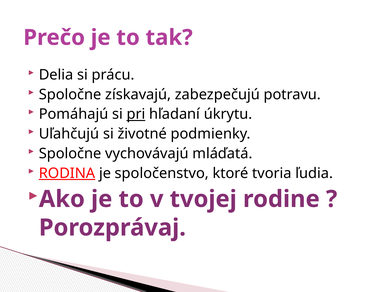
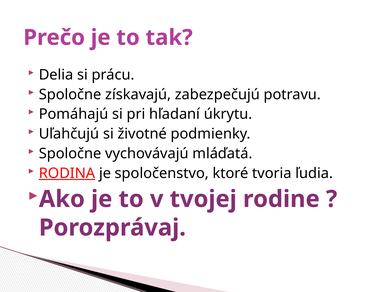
pri underline: present -> none (136, 114)
